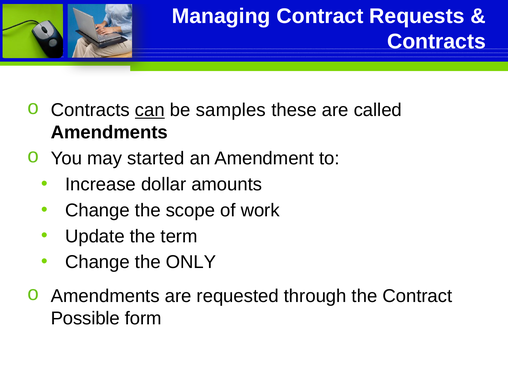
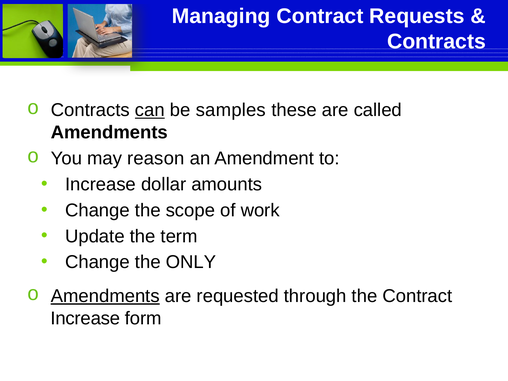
started: started -> reason (156, 158)
Amendments underline: none -> present (105, 296)
Possible: Possible -> Increase (85, 318)
